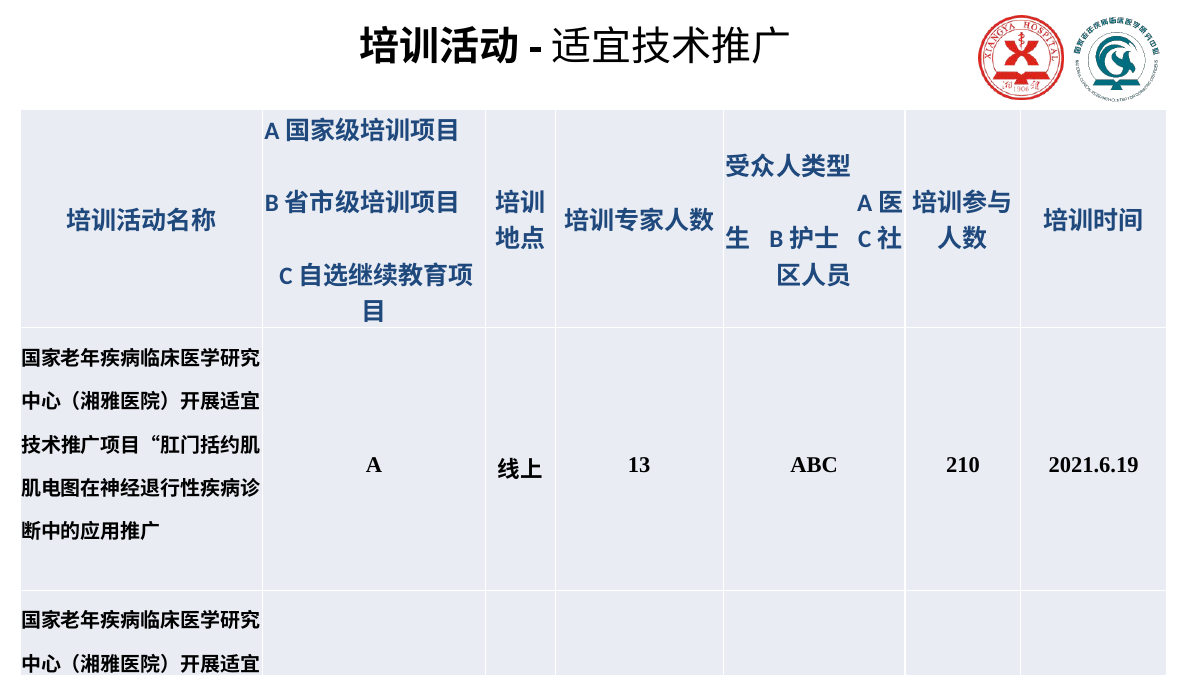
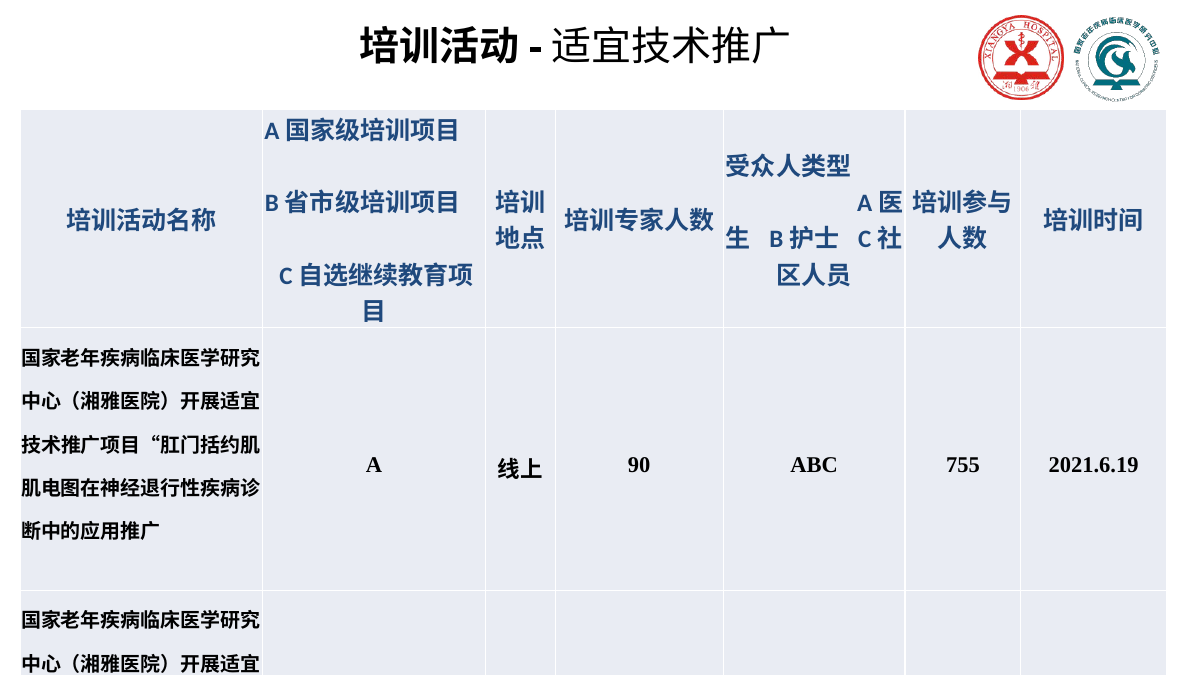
13: 13 -> 90 (639, 466)
210: 210 -> 755 (963, 466)
